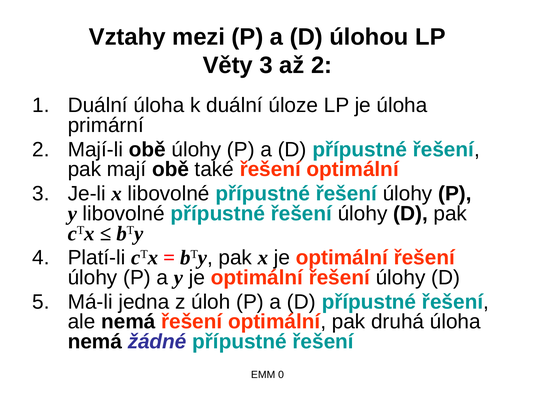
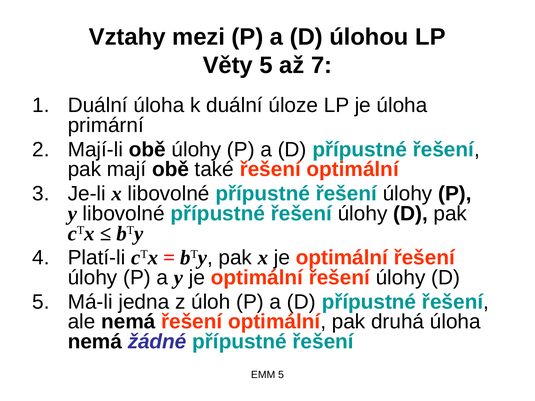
Věty 3: 3 -> 5 (266, 65)
až 2: 2 -> 7 (322, 65)
EMM 0: 0 -> 5 (281, 375)
